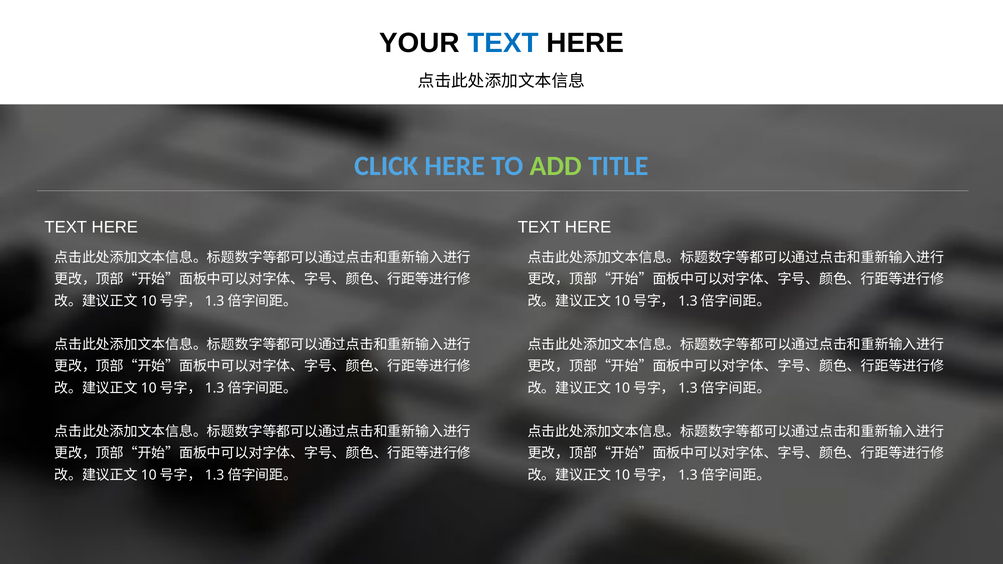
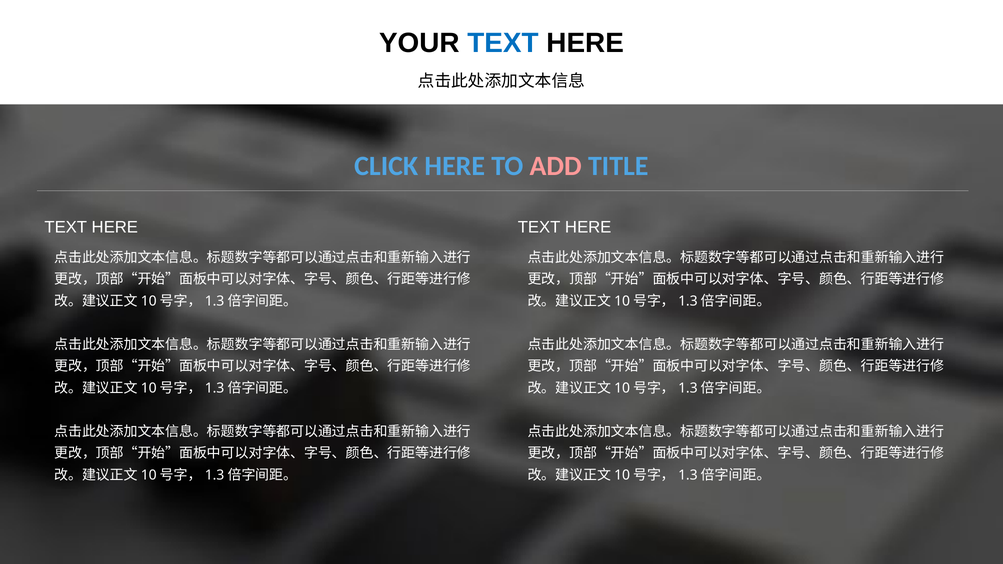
ADD colour: light green -> pink (556, 166)
